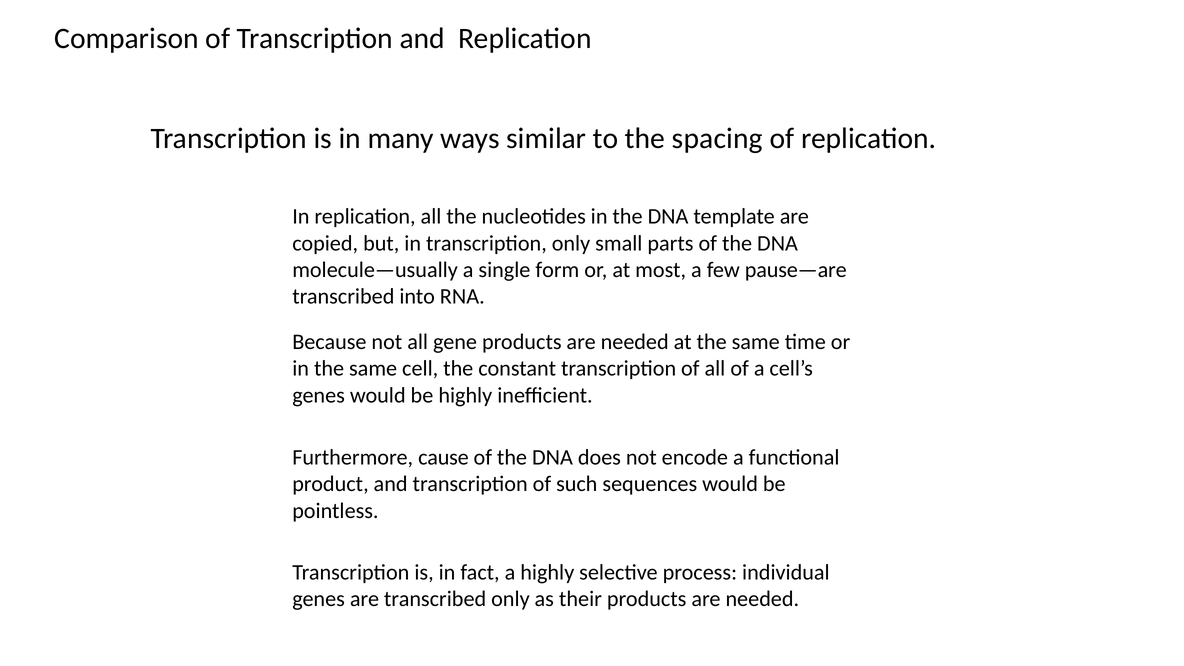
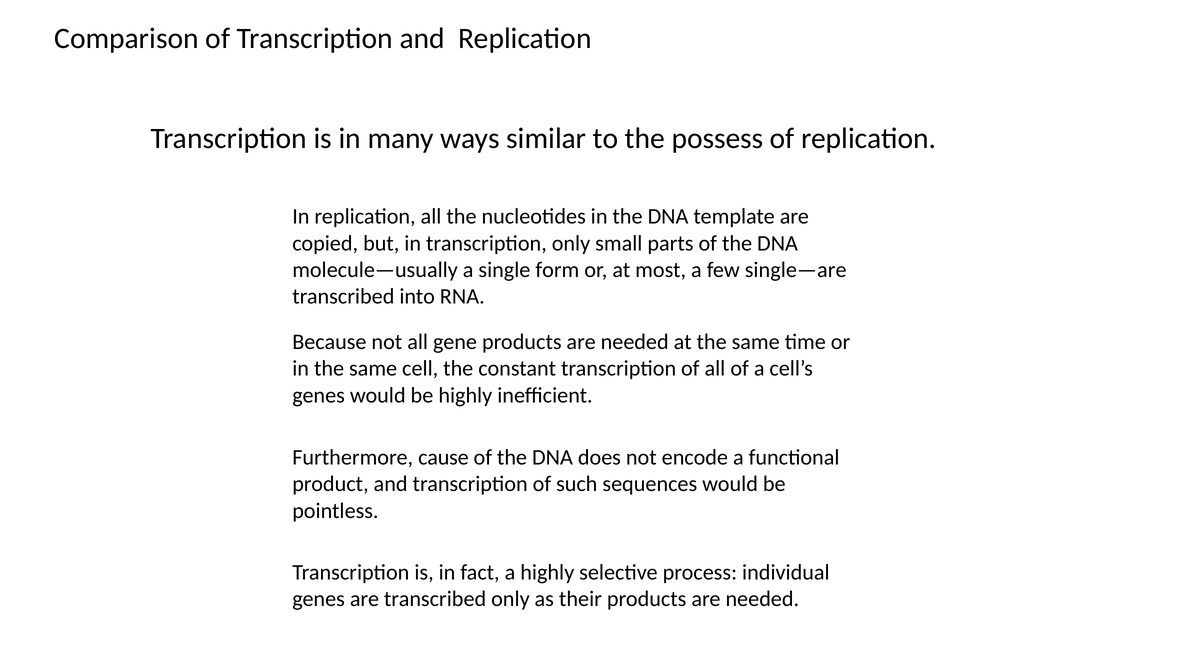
spacing: spacing -> possess (717, 139)
pause—are: pause—are -> single—are (796, 270)
